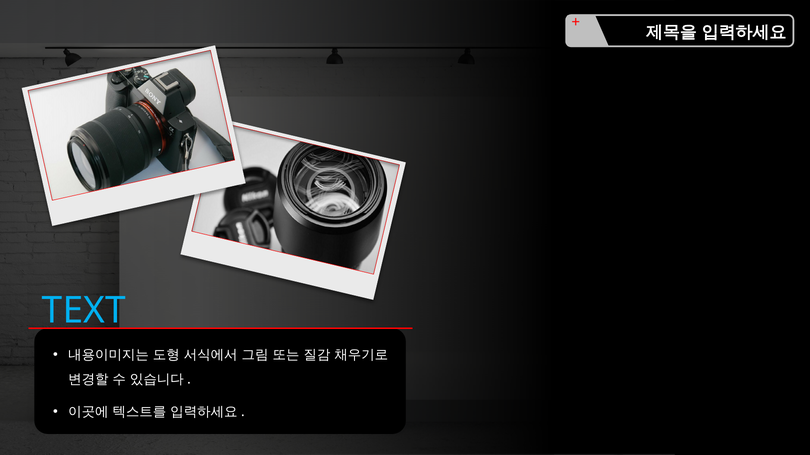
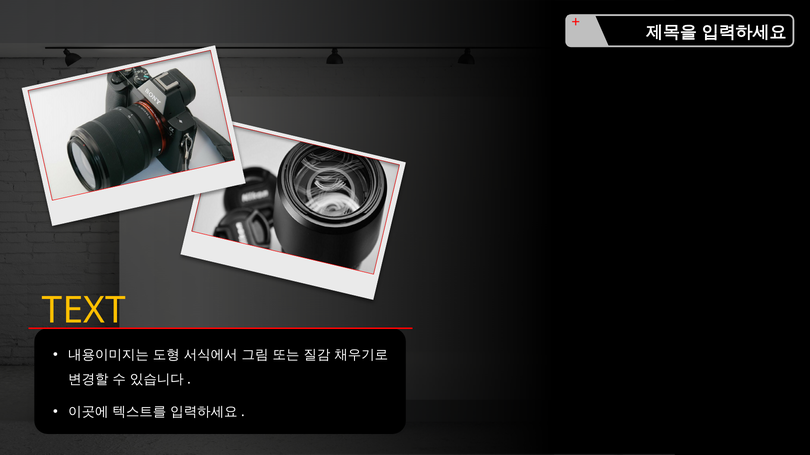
TEXT colour: light blue -> yellow (84, 311)
